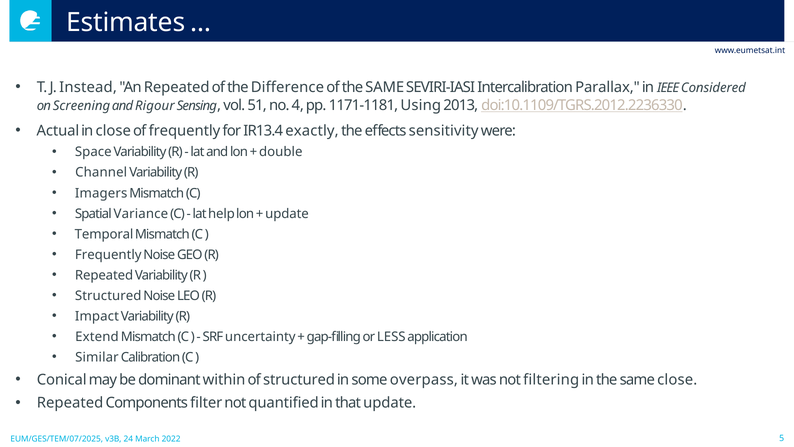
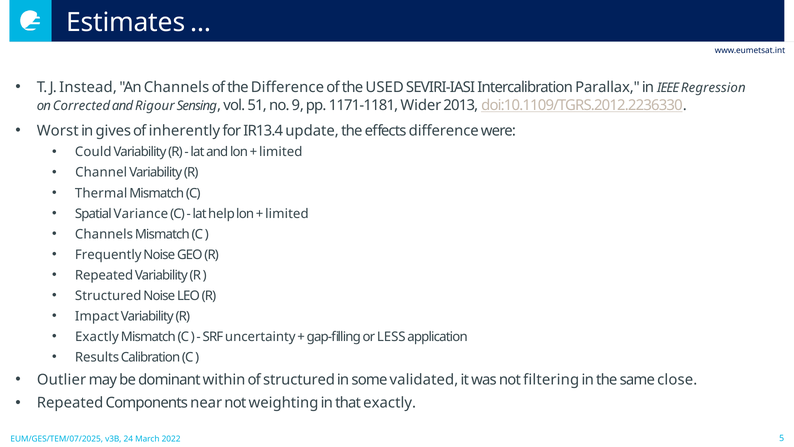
An Repeated: Repeated -> Channels (177, 87)
of the SAME: SAME -> USED (385, 87)
Considered: Considered -> Regression (713, 88)
Screening: Screening -> Corrected (81, 106)
4: 4 -> 9 (298, 105)
Using: Using -> Wider (421, 105)
Actual: Actual -> Worst (58, 131)
in close: close -> gives (113, 131)
of frequently: frequently -> inherently (184, 131)
exactly: exactly -> update (312, 131)
effects sensitivity: sensitivity -> difference (444, 131)
Space: Space -> Could (93, 152)
double: double -> limited (281, 152)
Imagers: Imagers -> Thermal (101, 193)
update: update -> limited (287, 214)
Temporal: Temporal -> Channels (104, 234)
Extend: Extend -> Exactly (97, 337)
Similar: Similar -> Results (97, 357)
Conical: Conical -> Outlier (62, 379)
overpass: overpass -> validated (424, 379)
filter: filter -> near (206, 403)
quantified: quantified -> weighting (284, 403)
that update: update -> exactly (390, 403)
